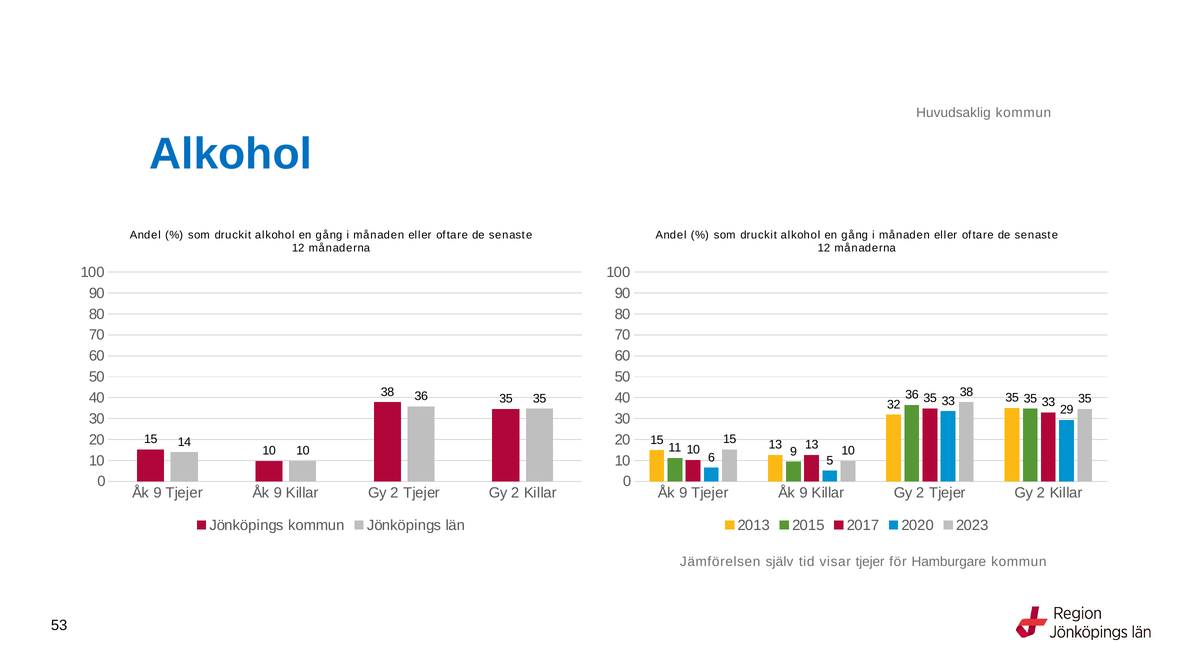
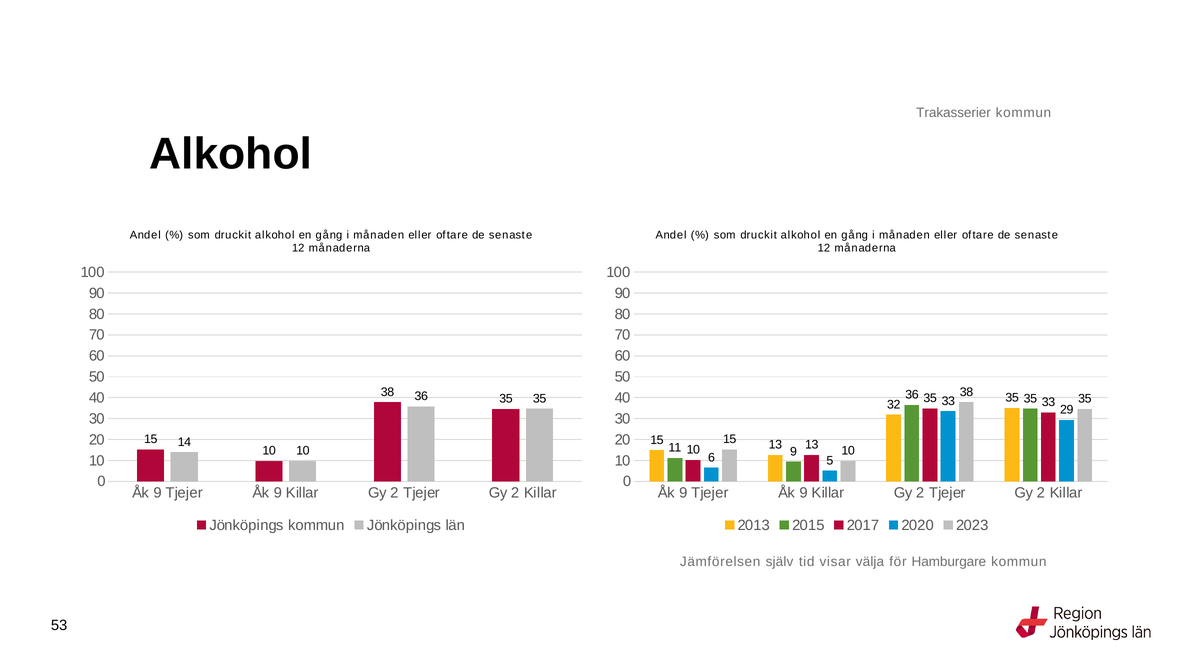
Huvudsaklig: Huvudsaklig -> Trakasserier (954, 113)
Alkohol colour: blue -> black (231, 154)
visar tjejer: tjejer -> välja (870, 561)
